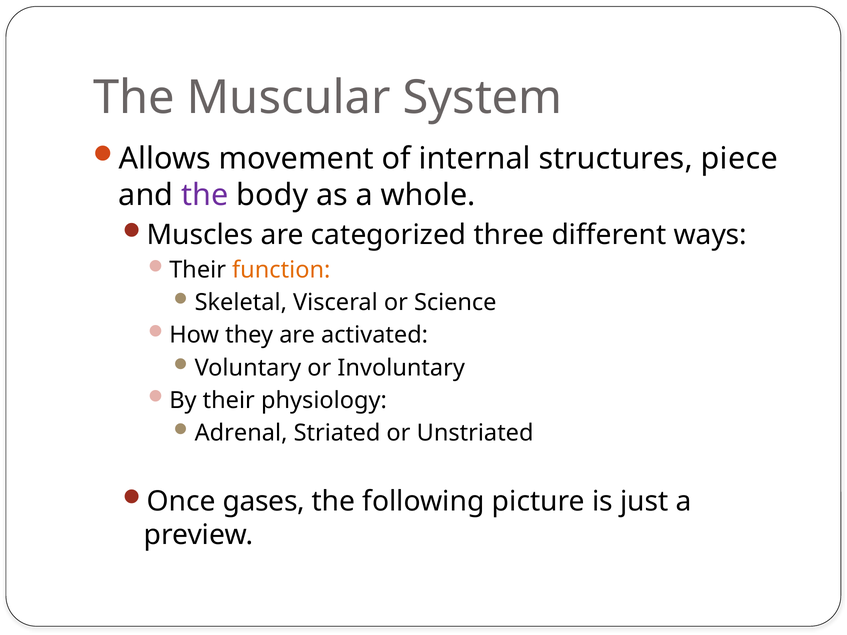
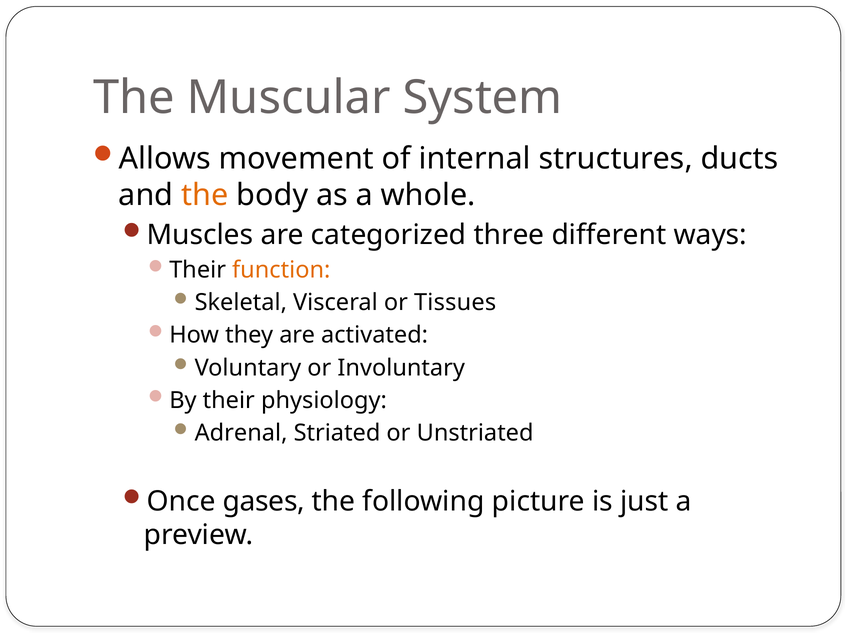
piece: piece -> ducts (740, 159)
the colour: purple -> orange (205, 195)
Science: Science -> Tissues (455, 303)
